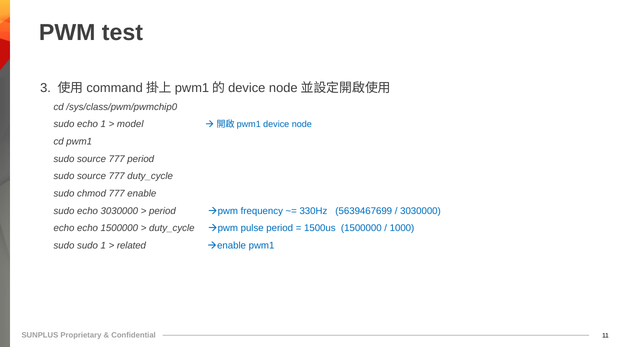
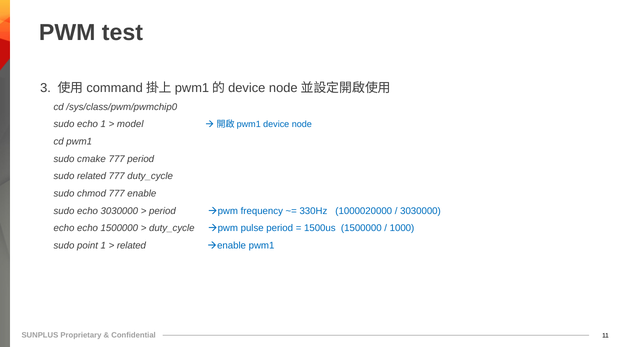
source: source -> cmake (91, 159)
source: source -> related (92, 176)
5639467699: 5639467699 -> 1000020000 (364, 211)
sudo sudo: sudo -> point (88, 246)
